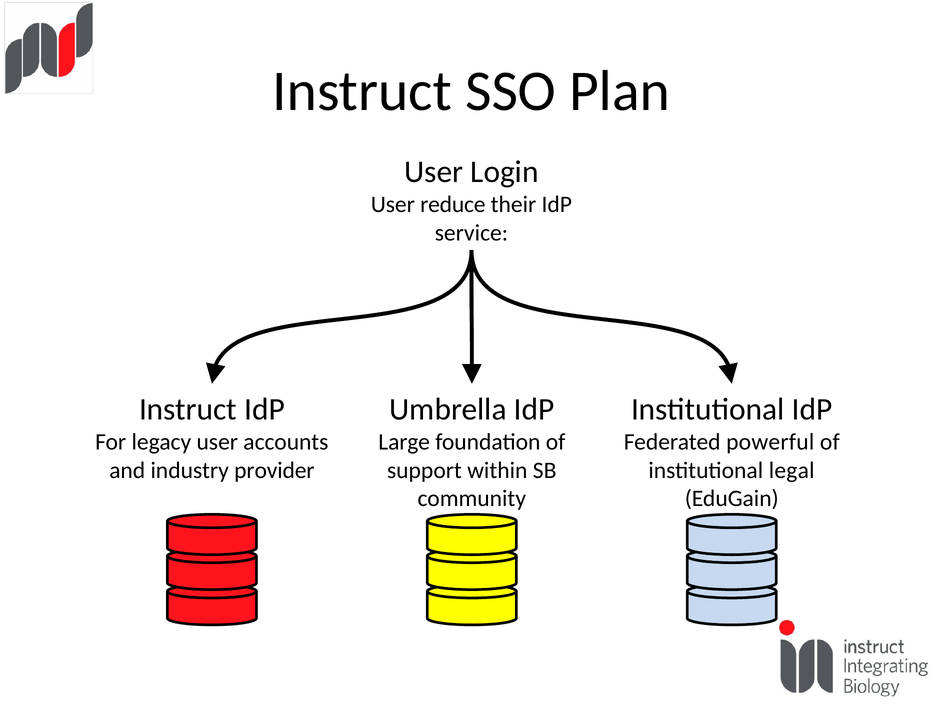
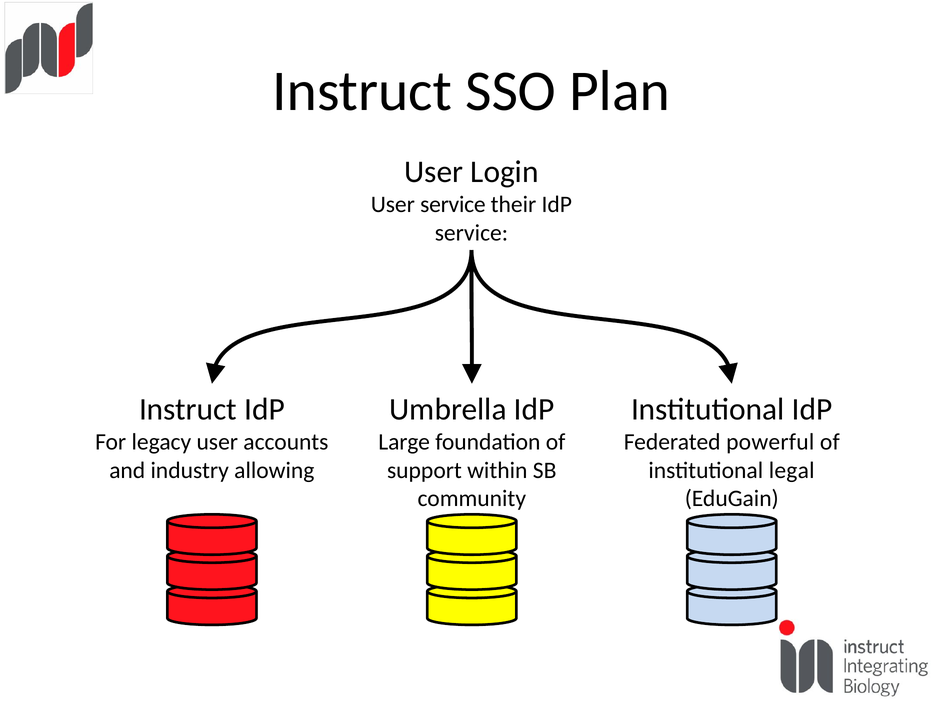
User reduce: reduce -> service (453, 204)
provider: provider -> allowing (274, 470)
